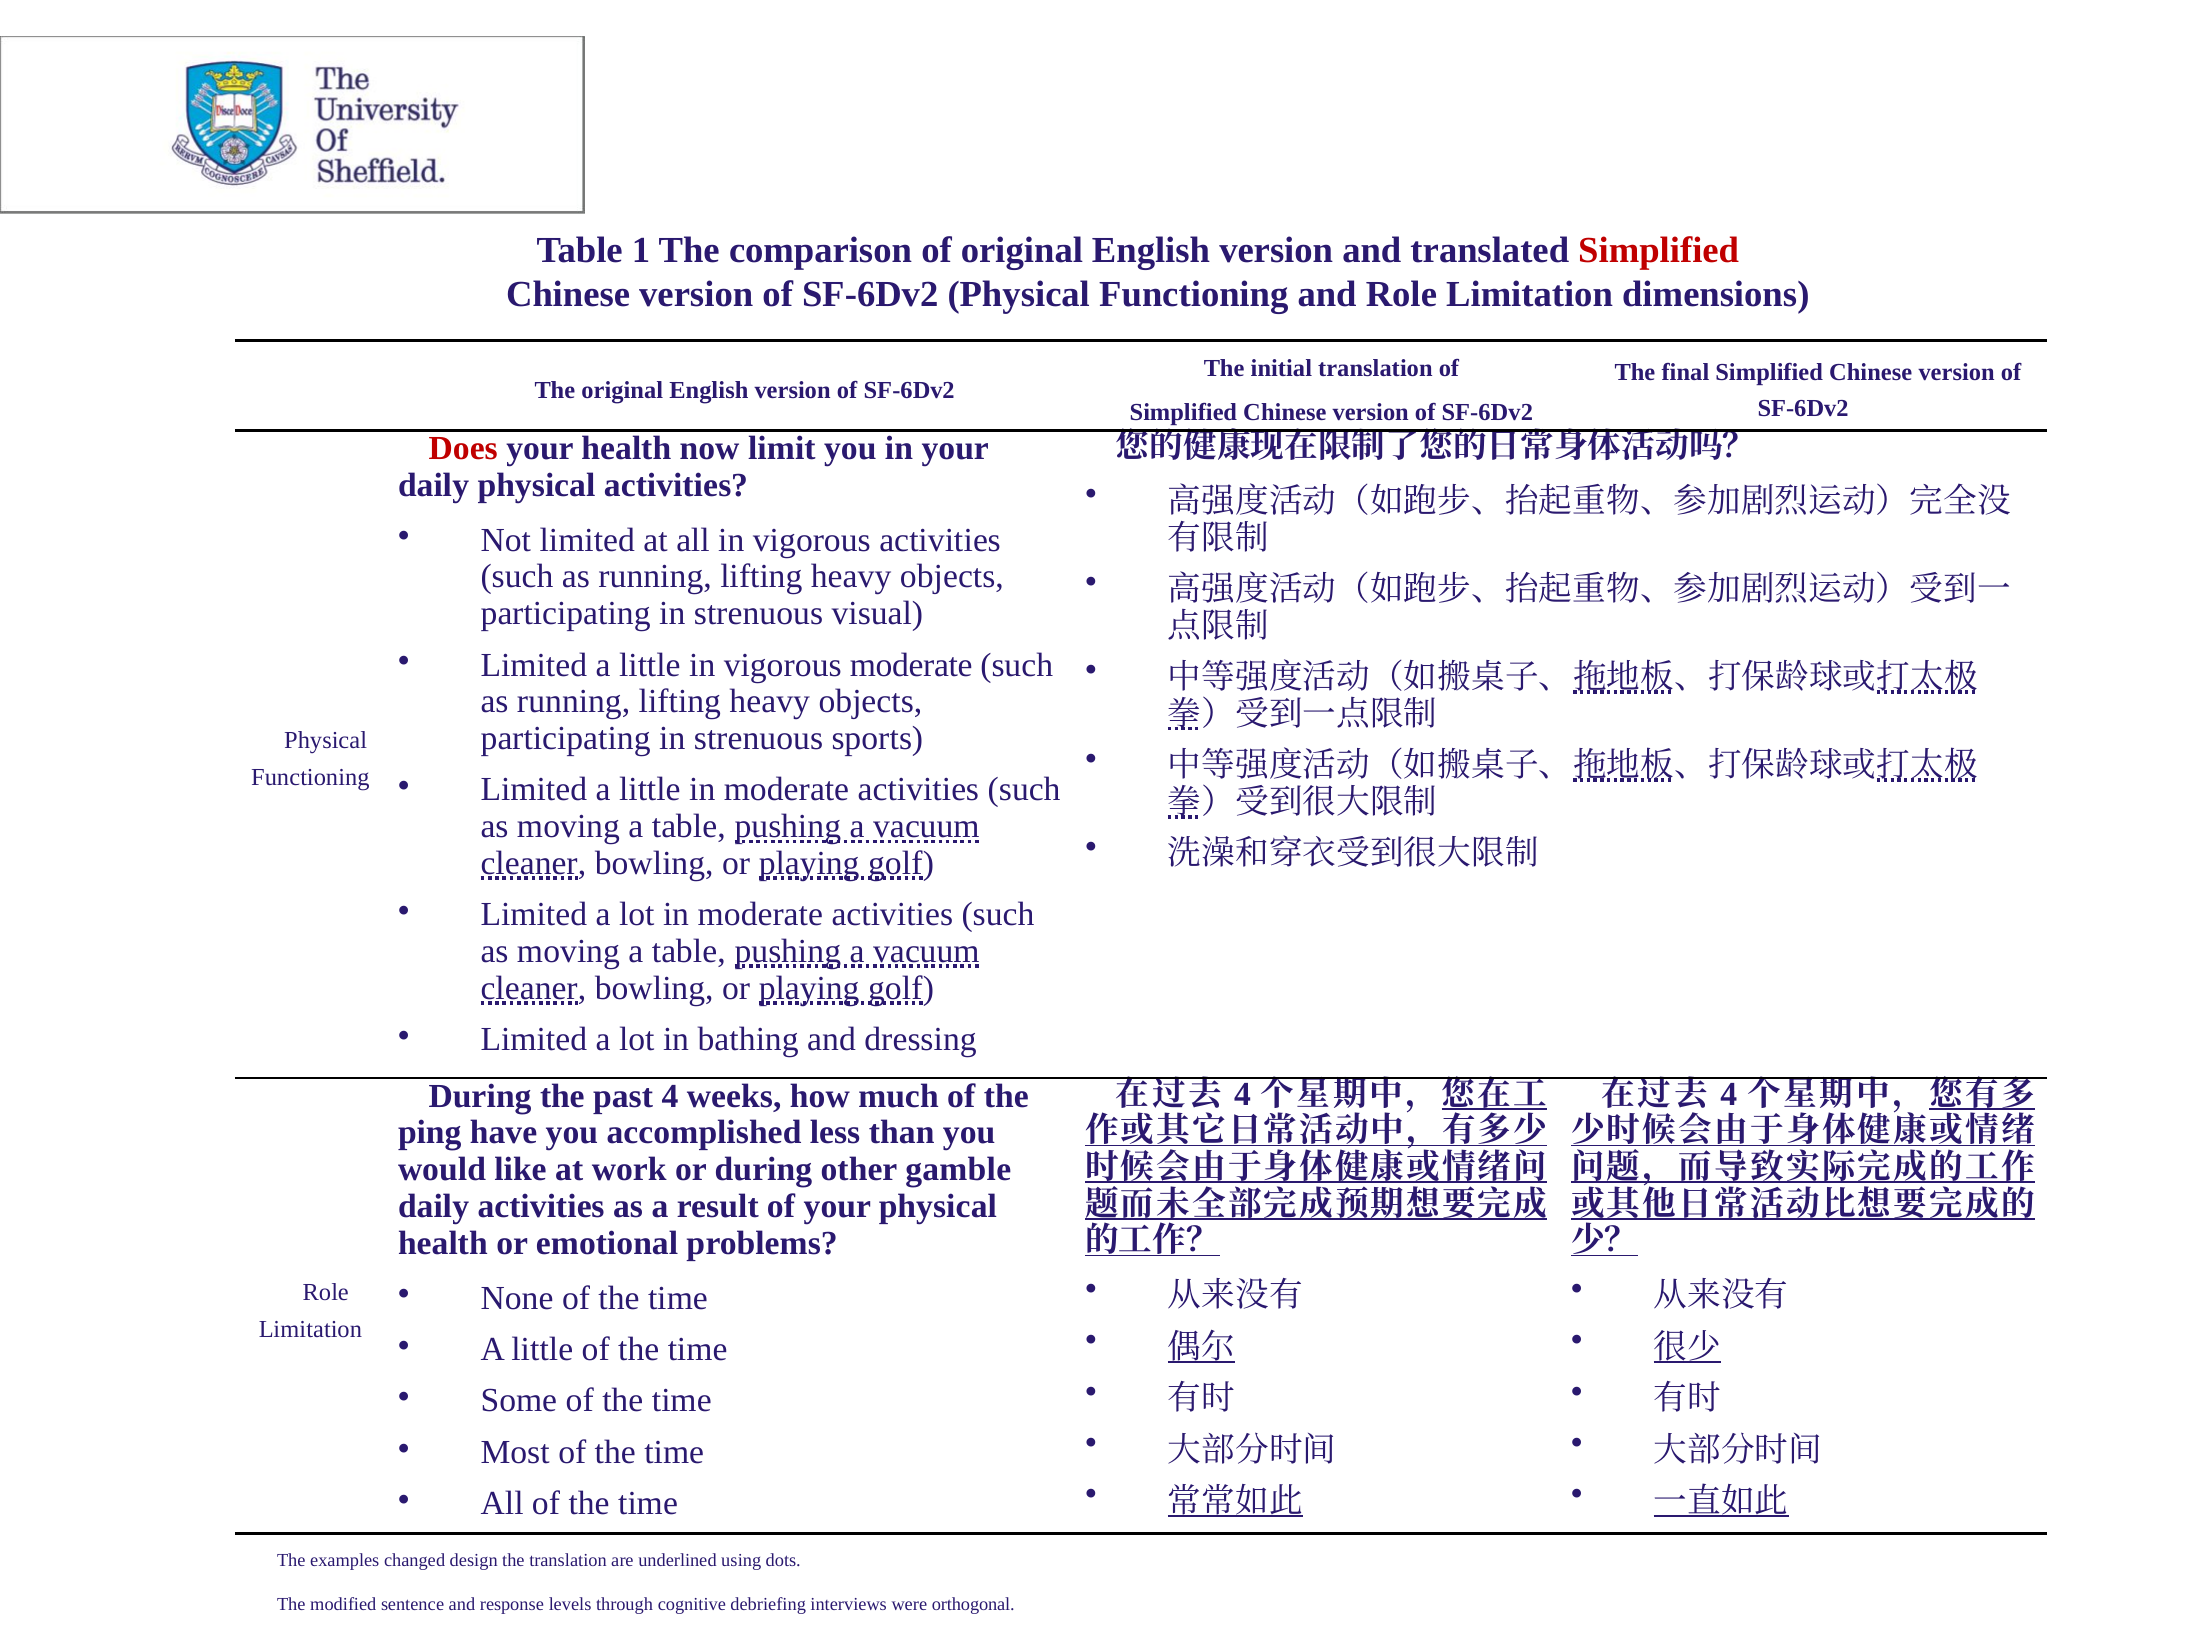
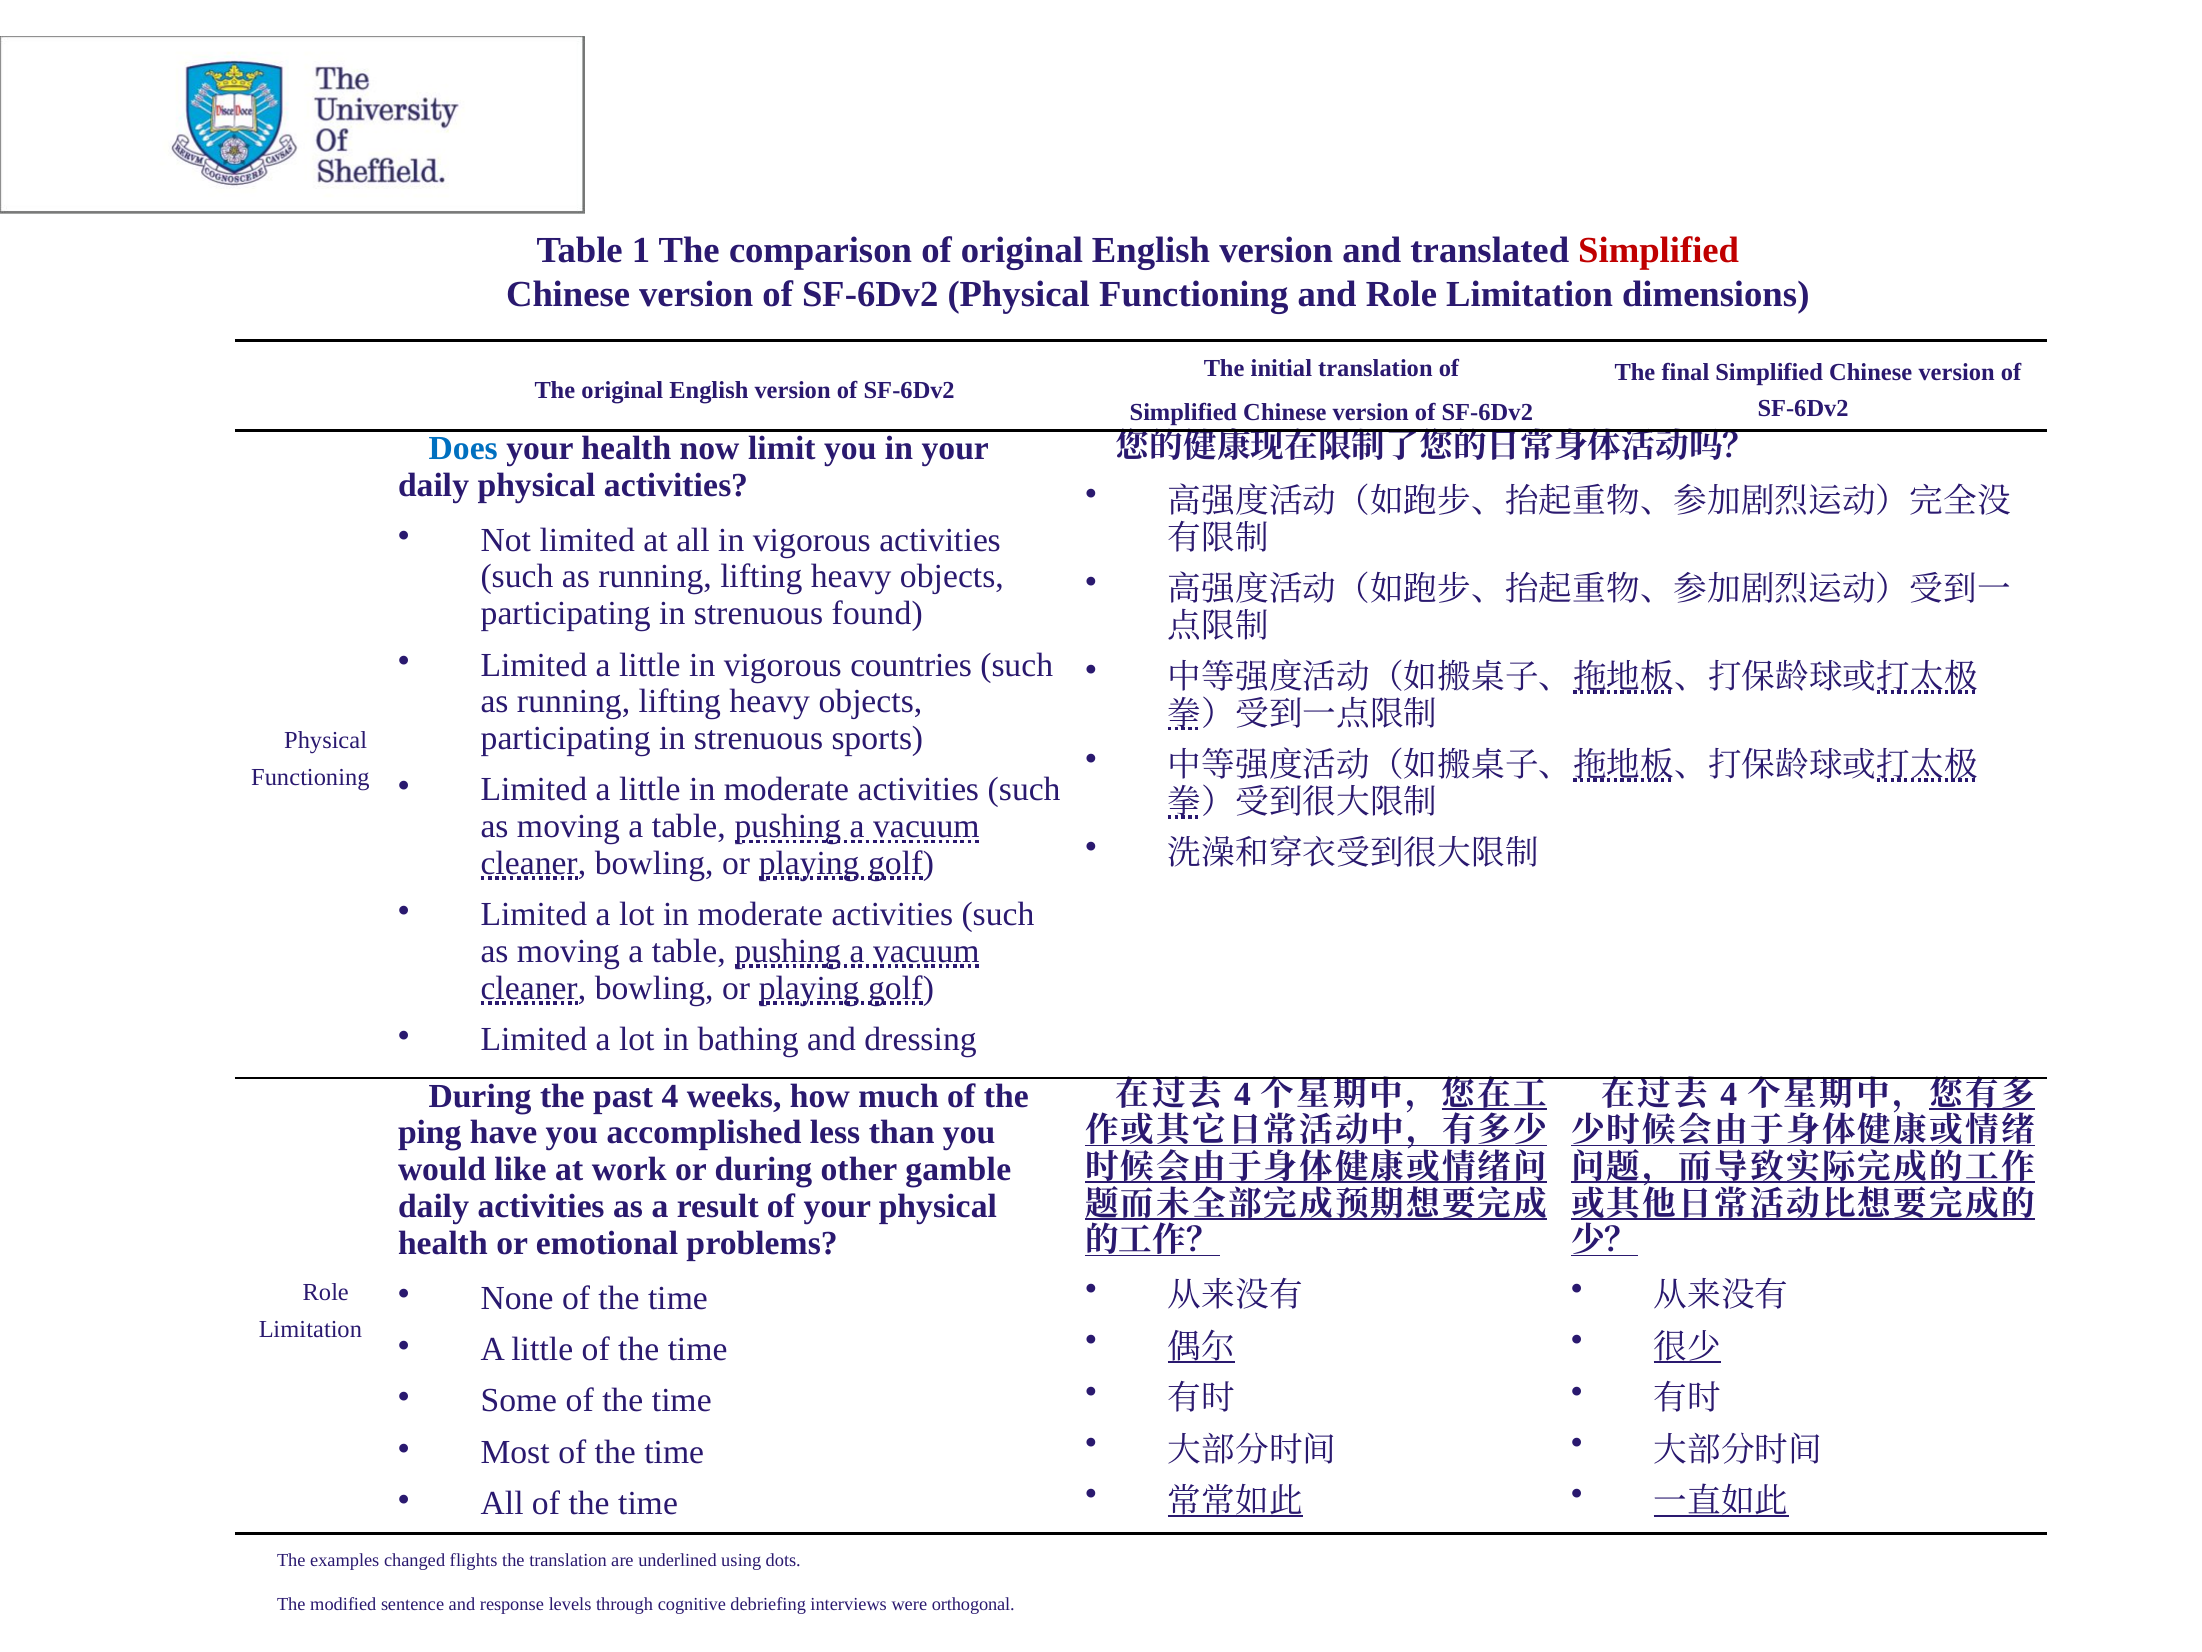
Does colour: red -> blue (463, 448)
visual: visual -> found (877, 613)
vigorous moderate: moderate -> countries (911, 665)
design: design -> flights (474, 1560)
